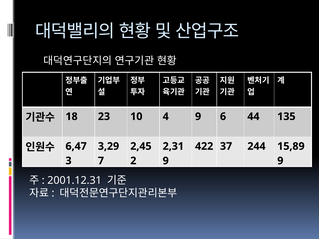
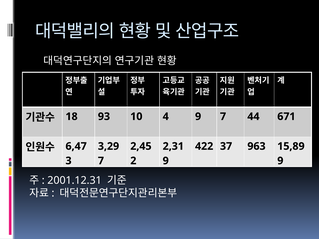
23: 23 -> 93 (104, 117)
9 6: 6 -> 7 (223, 117)
135: 135 -> 671 (286, 117)
244: 244 -> 963 (256, 146)
